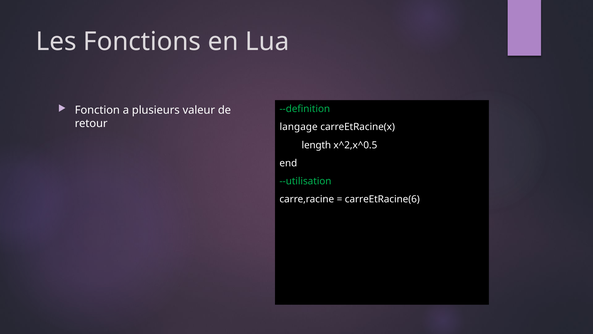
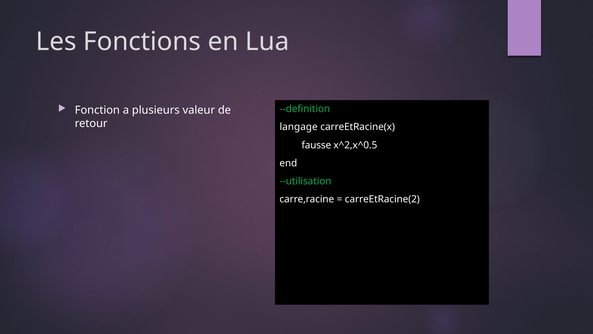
length: length -> fausse (316, 145)
carreEtRacine(6: carreEtRacine(6 -> carreEtRacine(2 (382, 199)
